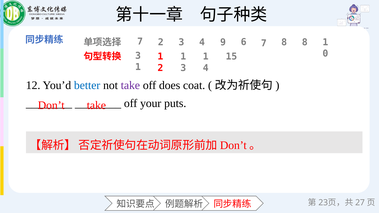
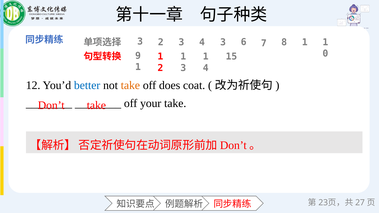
7: 7 -> 3 (140, 41)
4 9: 9 -> 3 (223, 42)
8 8: 8 -> 1 (305, 42)
3: 3 -> 9 (138, 56)
take colour: purple -> orange (130, 85)
your puts: puts -> take (175, 103)
